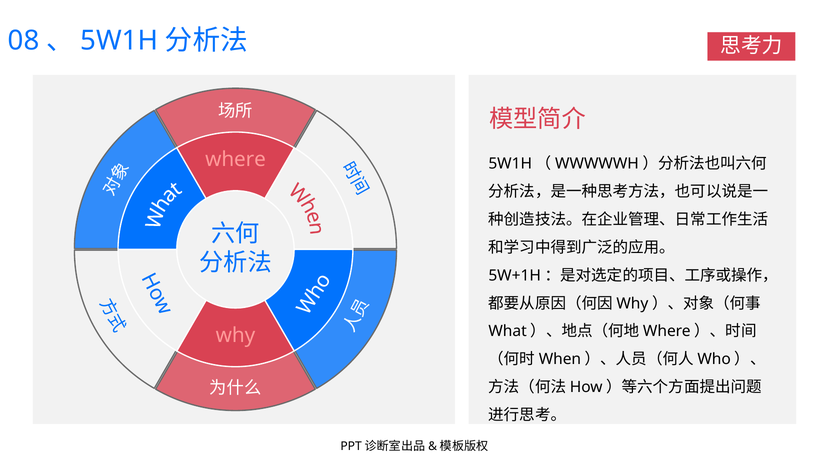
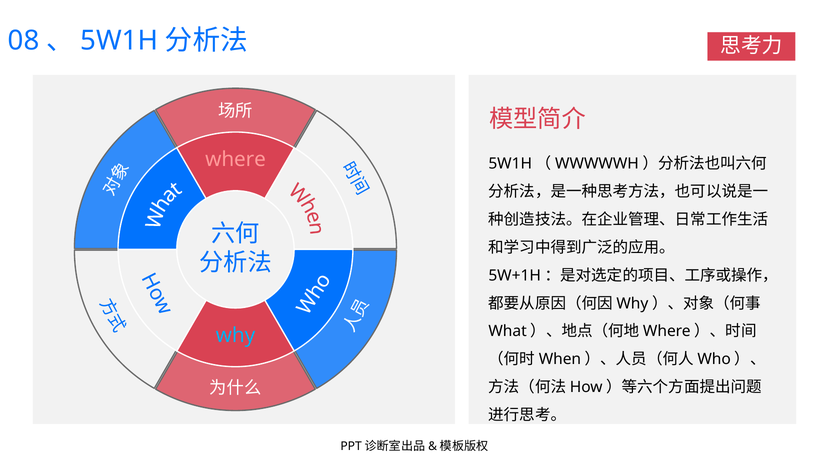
why colour: pink -> light blue (236, 336)
